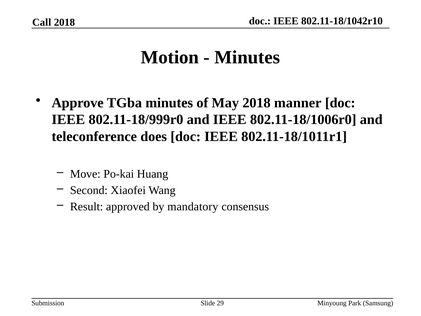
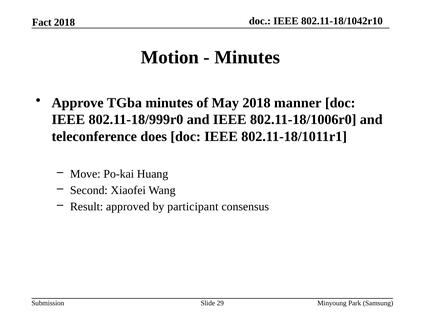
Call: Call -> Fact (42, 22)
mandatory: mandatory -> participant (193, 206)
